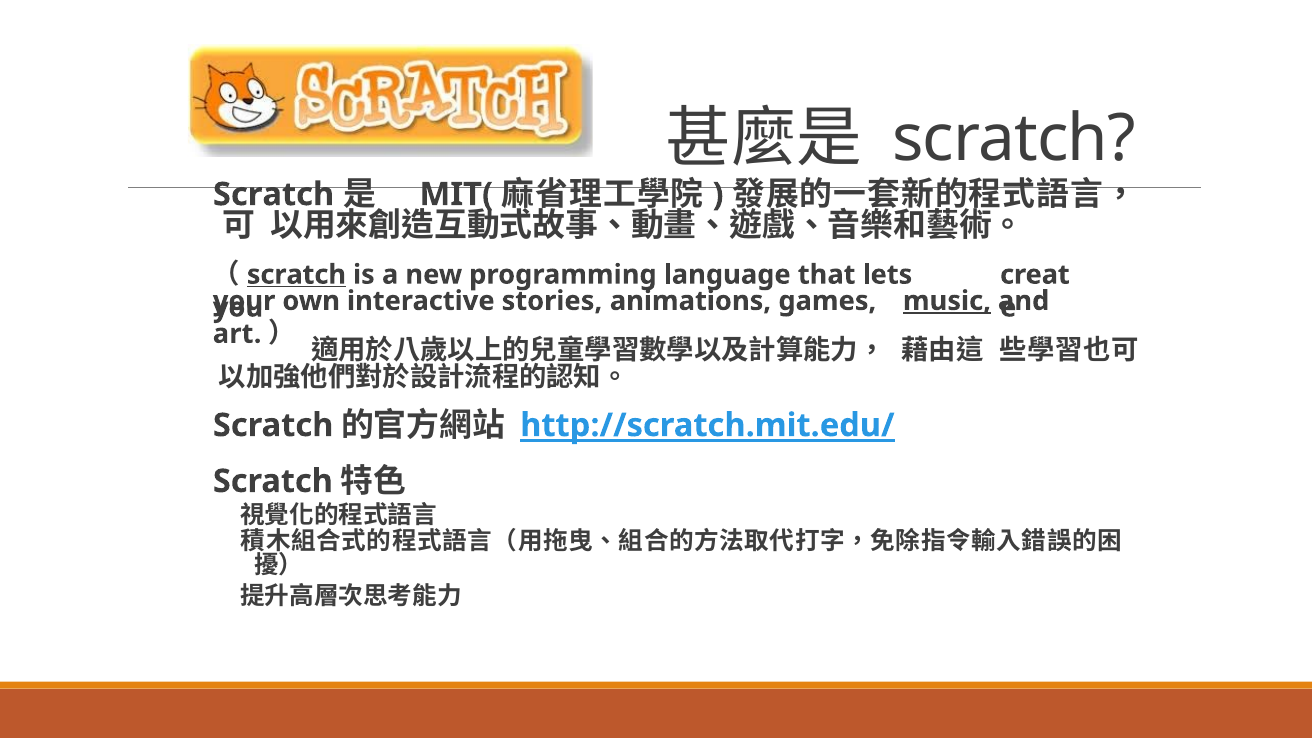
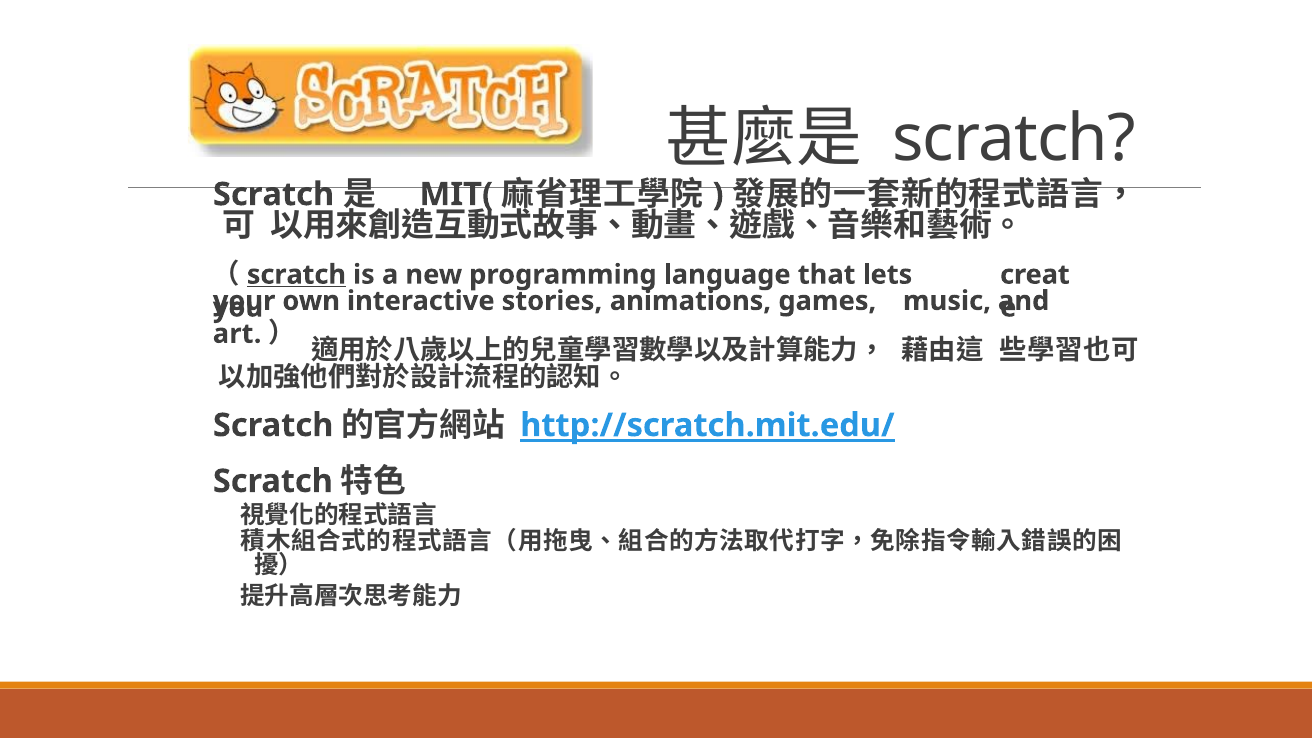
music underline: present -> none (947, 301)
